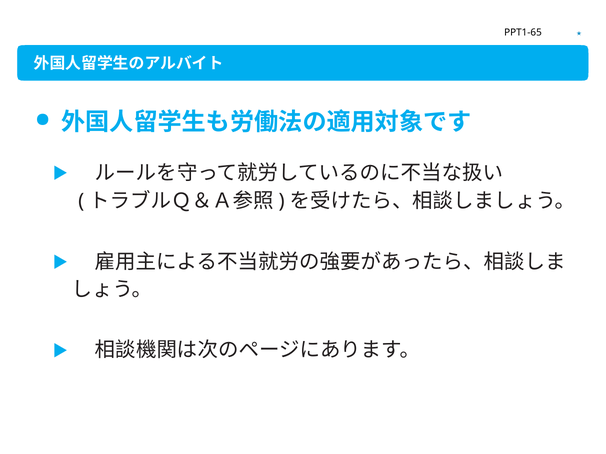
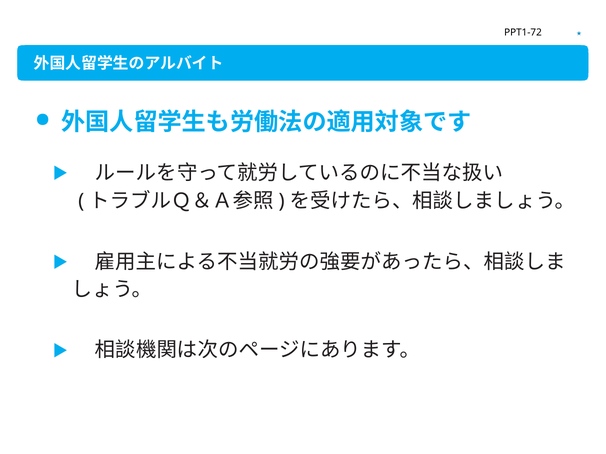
PPT1-65: PPT1-65 -> PPT1-72 (523, 32)
